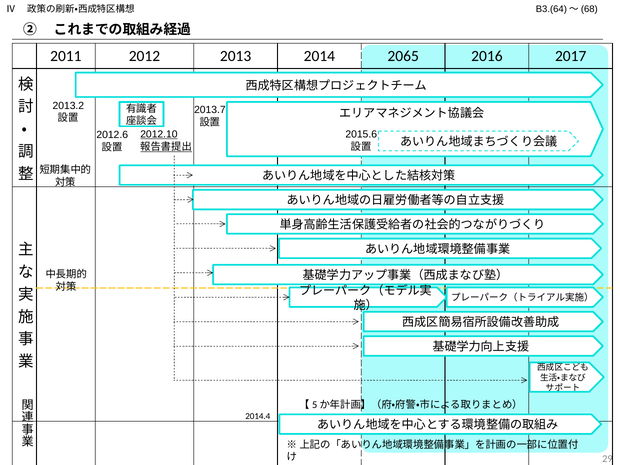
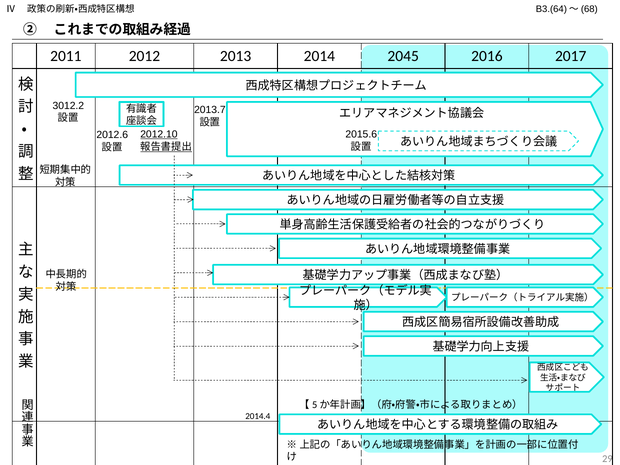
2065: 2065 -> 2045 (403, 56)
2013.2: 2013.2 -> 3012.2 (68, 106)
